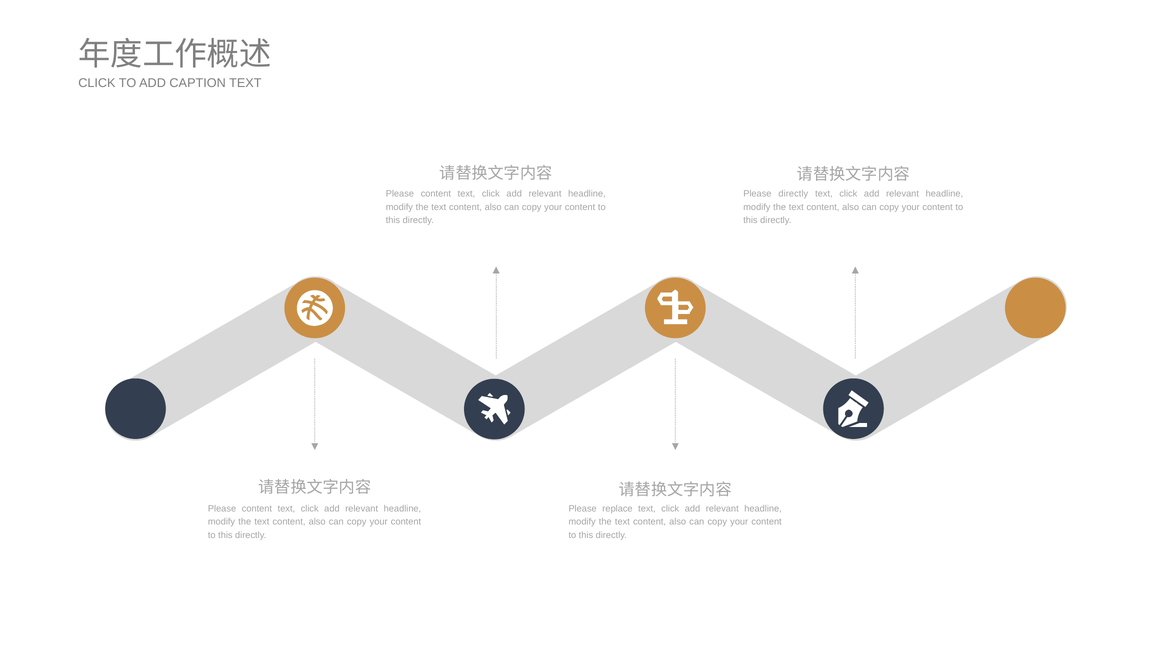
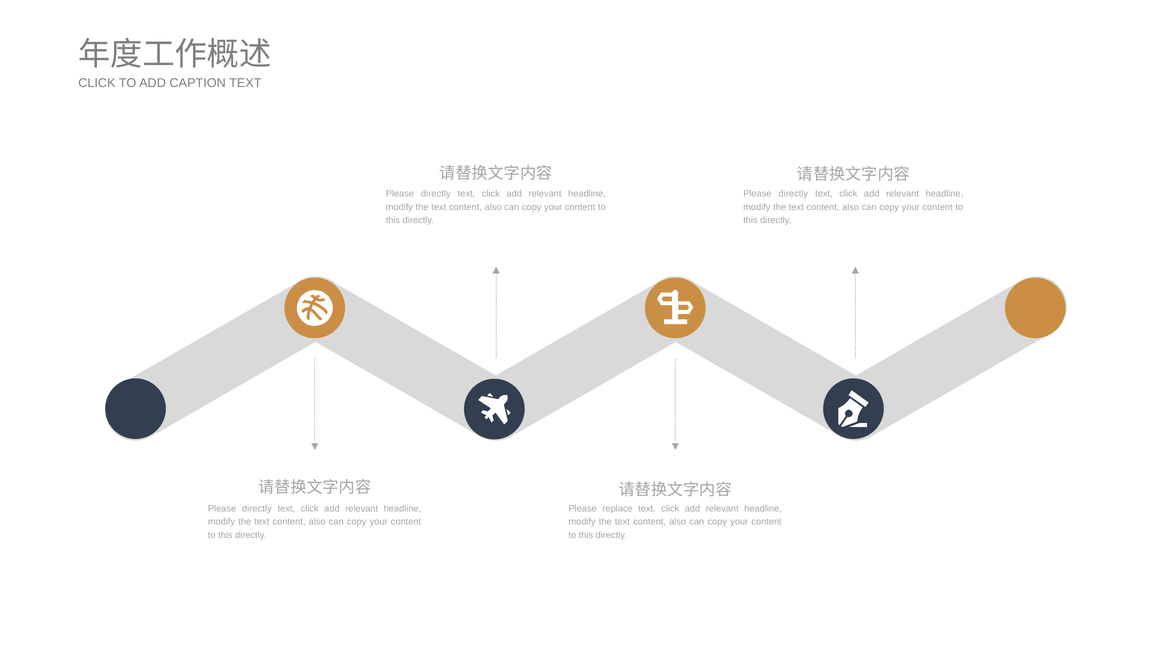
content: content -> directly (436, 194)
content: content -> directly (257, 509)
